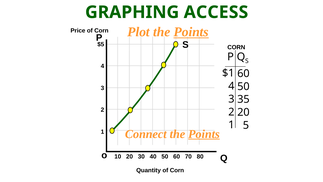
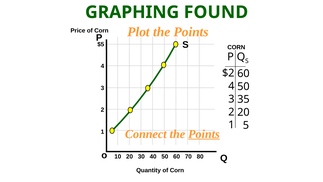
ACCESS: ACCESS -> FOUND (216, 12)
Points underline: present -> none (191, 32)
$1: $1 -> $2 (228, 73)
